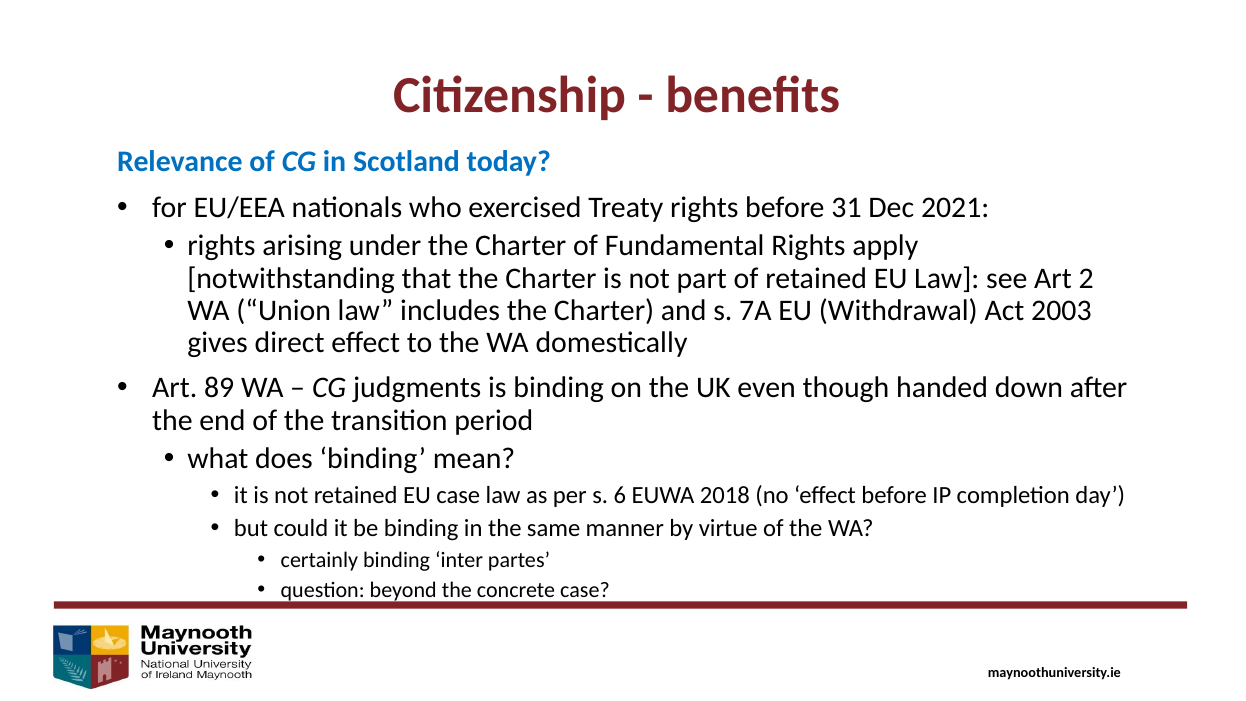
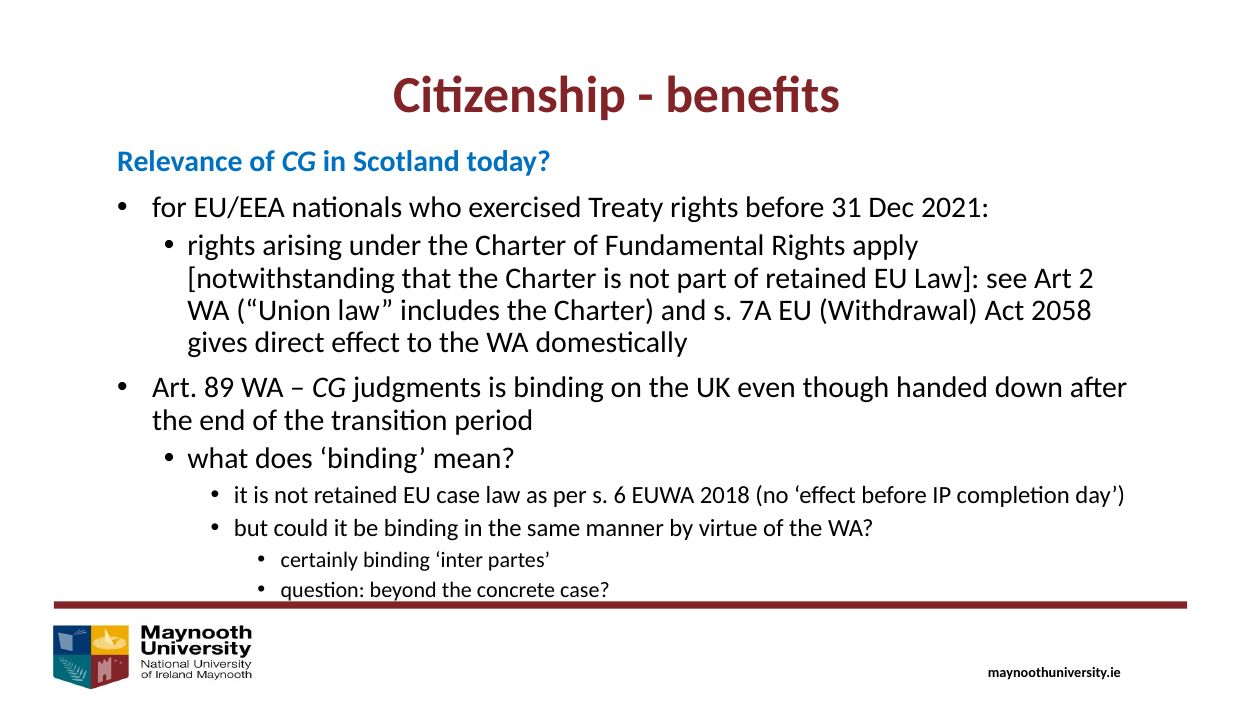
2003: 2003 -> 2058 (1061, 310)
